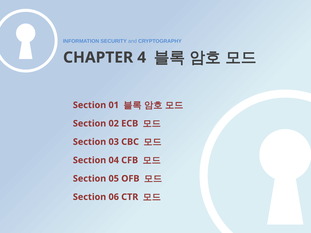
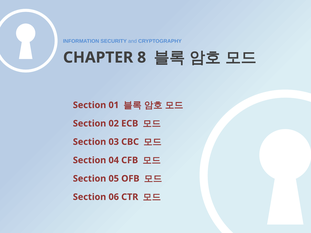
4: 4 -> 8 (142, 58)
